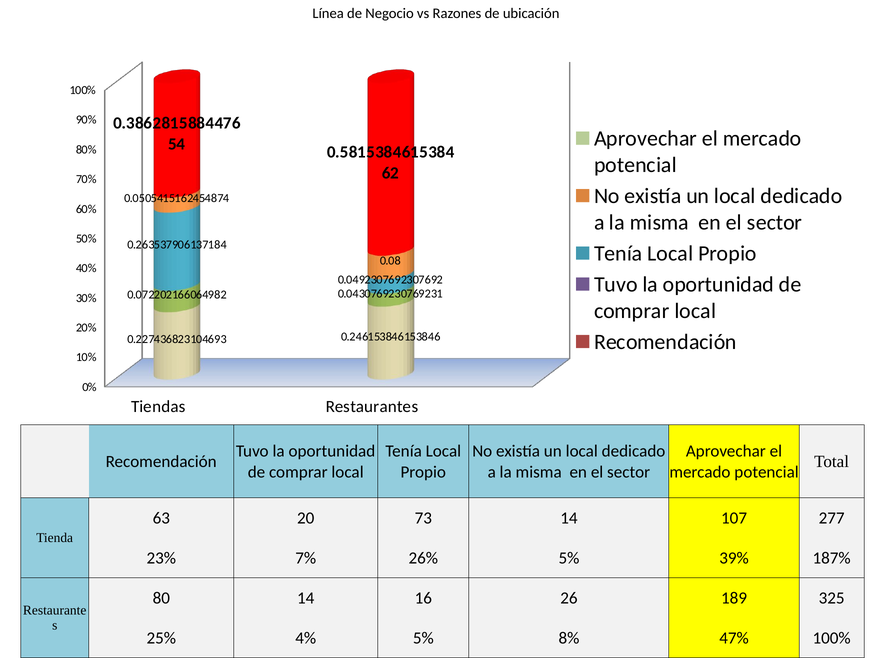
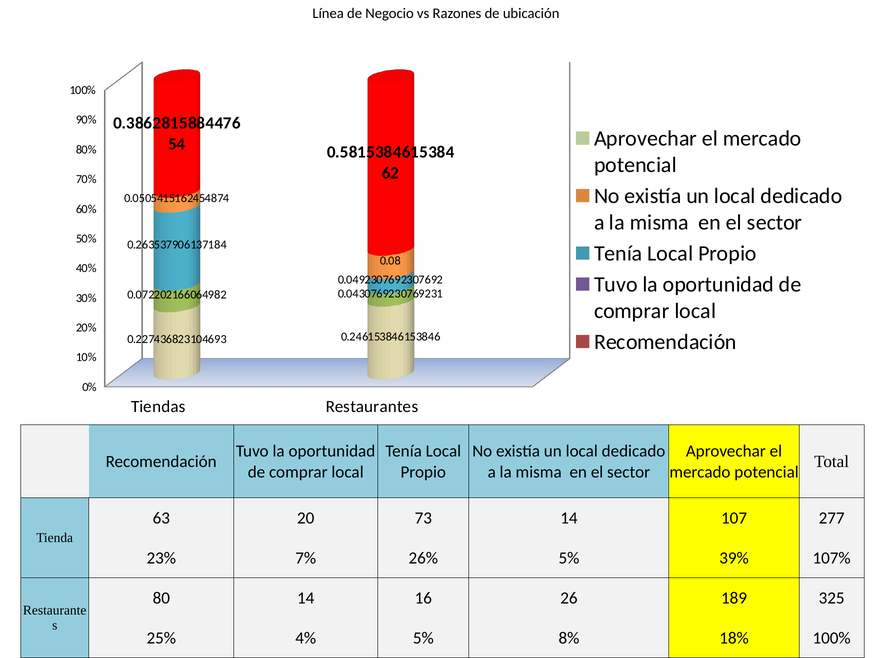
187%: 187% -> 107% (832, 558)
47%: 47% -> 18% (734, 639)
